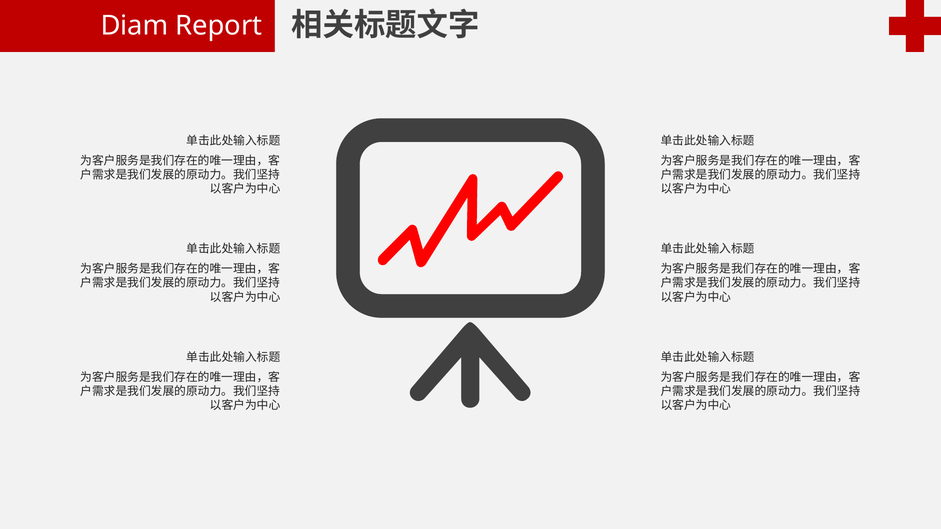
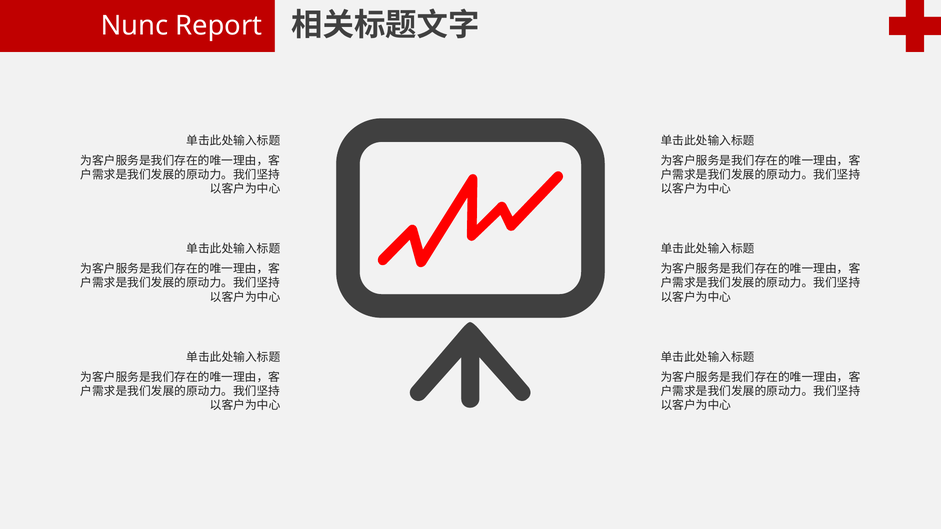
Diam: Diam -> Nunc (134, 26)
